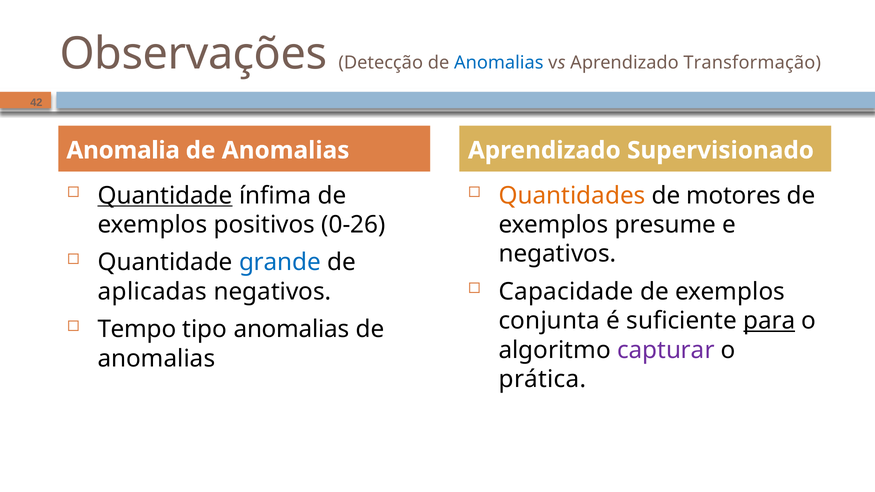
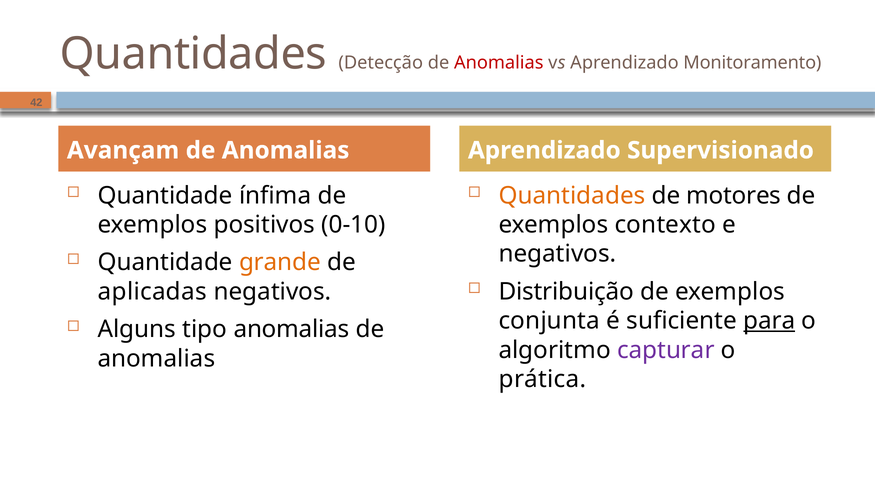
Observações: Observações -> Quantidades (193, 54)
Anomalias colour: blue -> red (499, 63)
Transformação: Transformação -> Monitoramento (752, 63)
Anomalia: Anomalia -> Avançam (123, 150)
Quantidade underline: present -> none (165, 196)
0-26: 0-26 -> 0-10 (353, 225)
presume: presume -> contexto (665, 225)
grande colour: blue -> orange (280, 263)
Capacidade: Capacidade -> Distribuição (566, 292)
Tempo: Tempo -> Alguns (137, 330)
